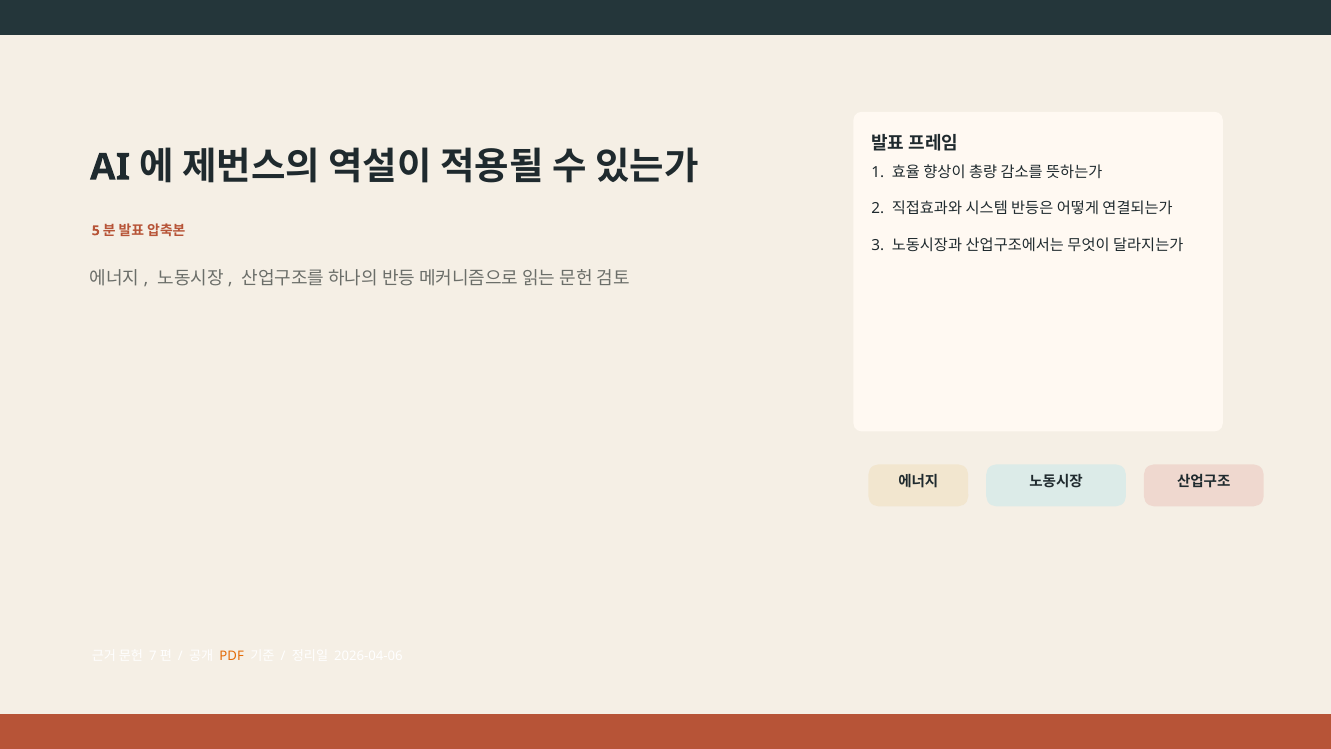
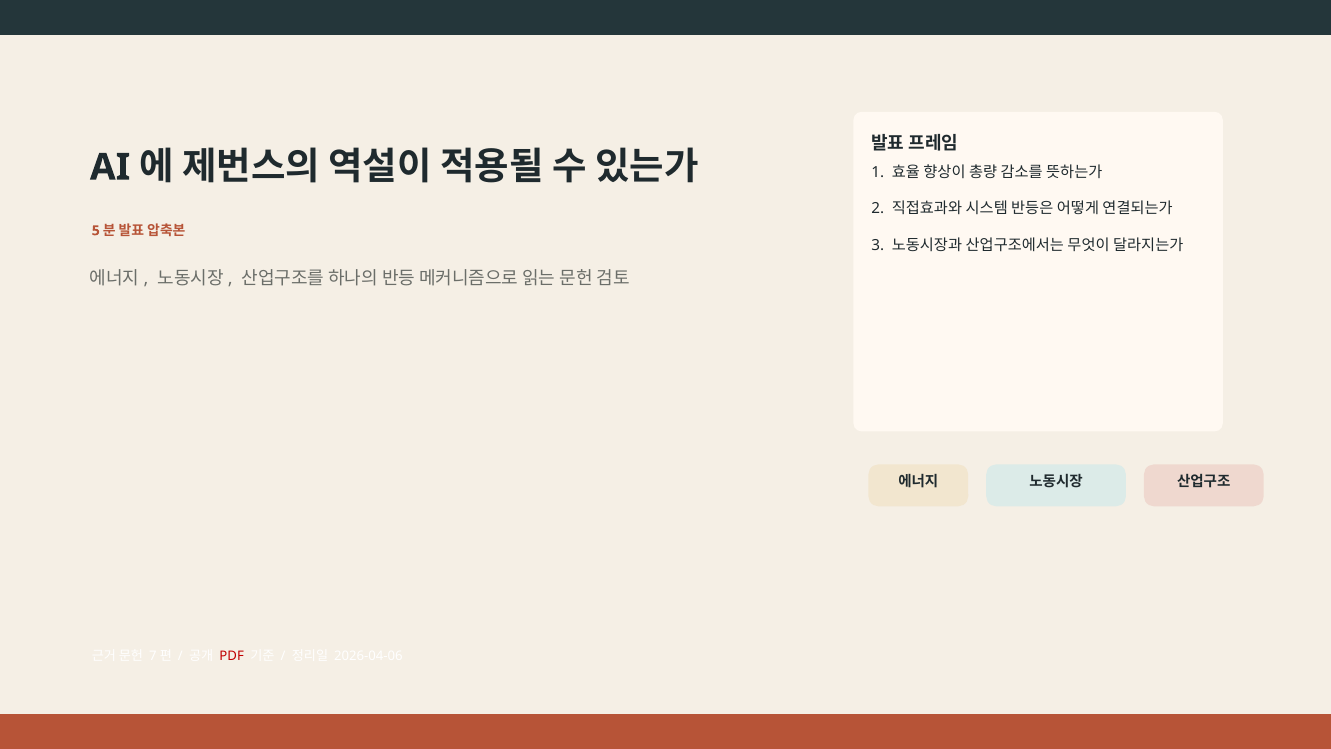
PDF colour: orange -> red (232, 656)
